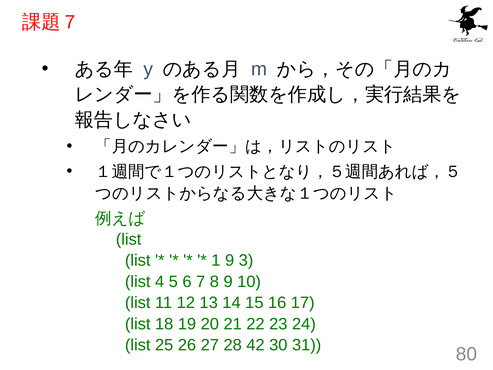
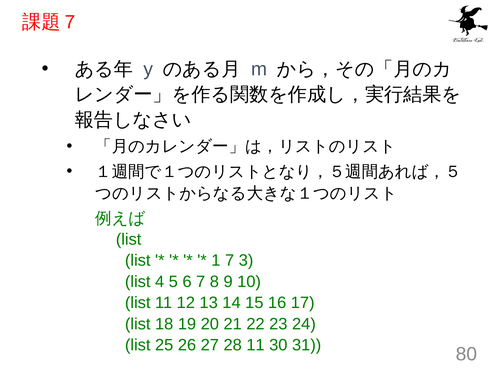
1 9: 9 -> 7 (230, 260)
28 42: 42 -> 11 (256, 345)
